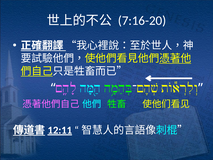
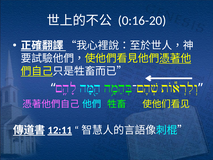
7:16-20: 7:16-20 -> 0:16-20 (142, 21)
